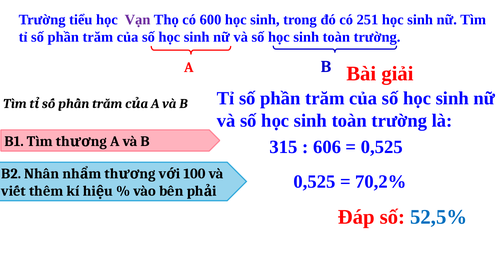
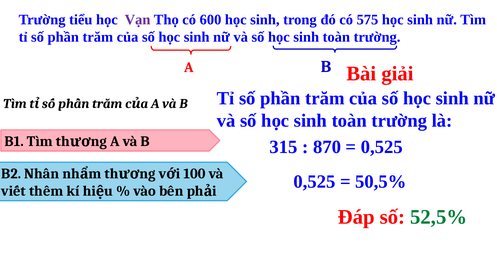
251: 251 -> 575 (367, 20)
606: 606 -> 870 (327, 147)
70,2%: 70,2% -> 50,5% (381, 181)
52,5% colour: blue -> green (439, 217)
